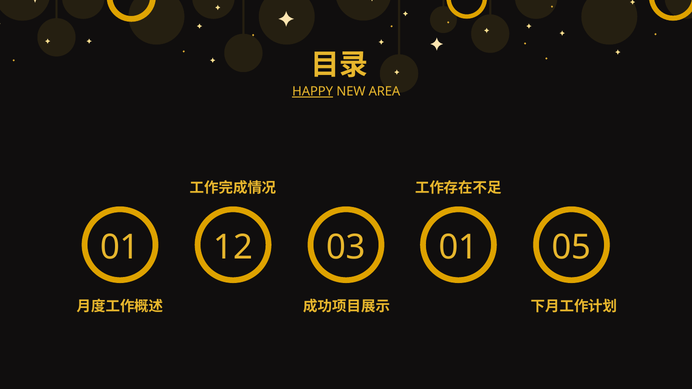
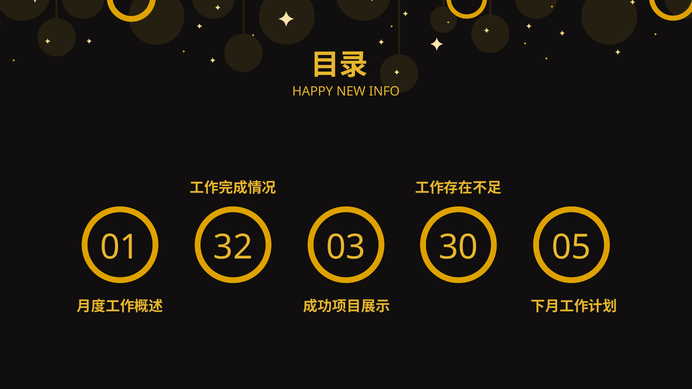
HAPPY underline: present -> none (313, 92)
AREA: AREA -> INFO (384, 92)
12: 12 -> 32 (233, 247)
03 01: 01 -> 30 (458, 247)
